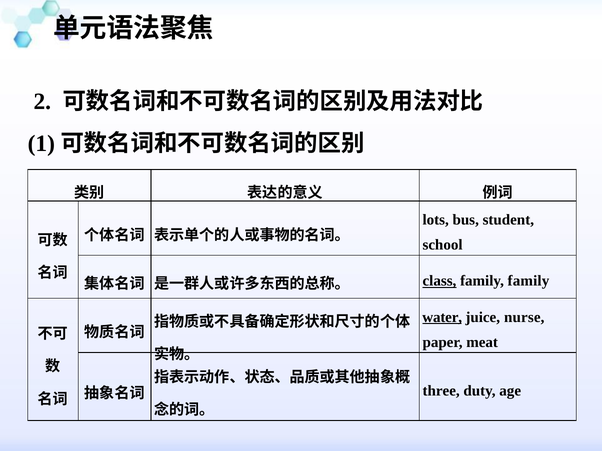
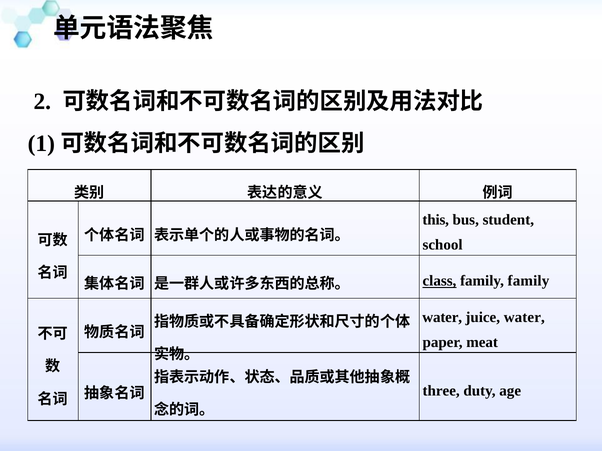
lots: lots -> this (436, 220)
water underline: present -> none (442, 317)
juice nurse: nurse -> water (524, 317)
